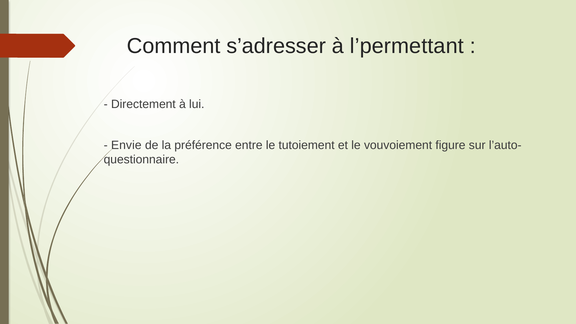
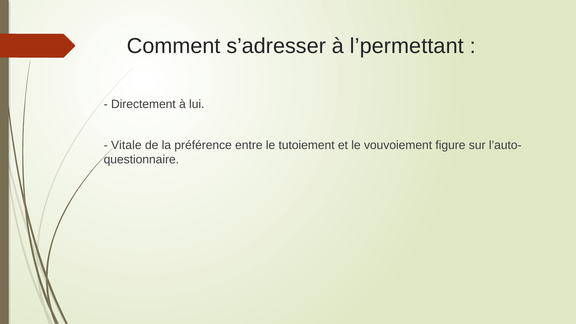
Envie: Envie -> Vitale (126, 145)
